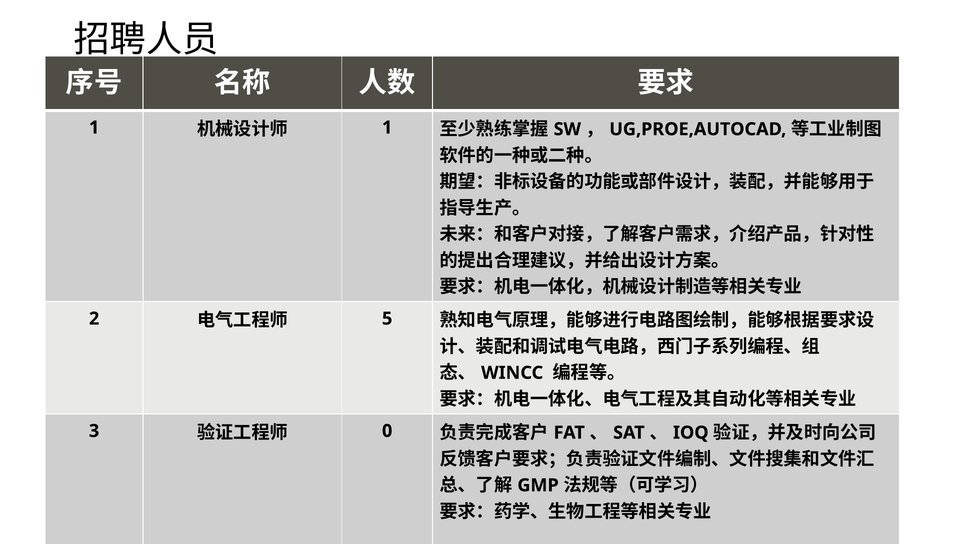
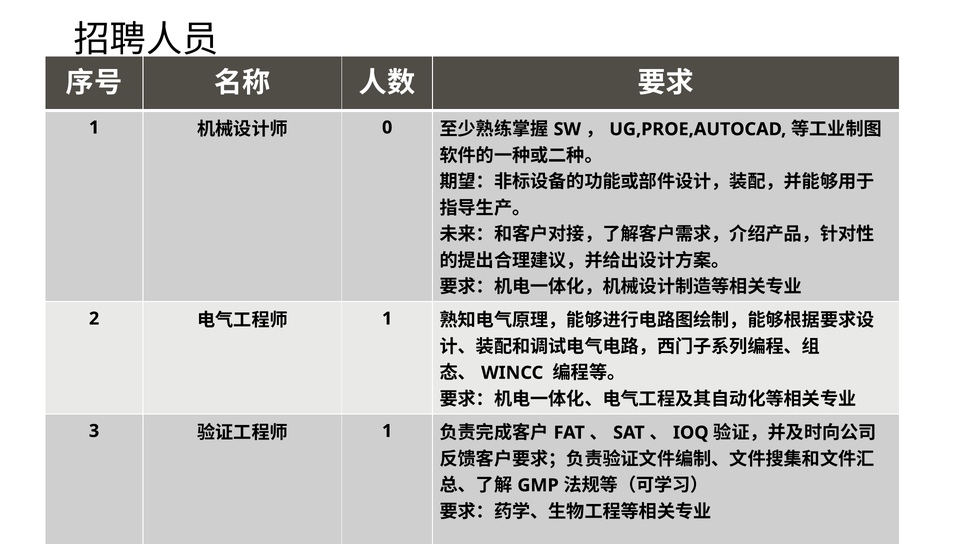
1: 1 -> 0 (387, 127)
5: 5 -> 1 (387, 318)
0: 0 -> 1 (387, 430)
